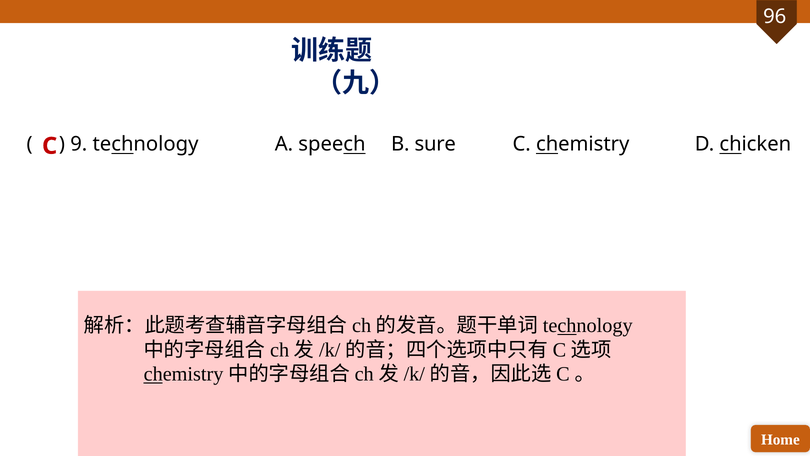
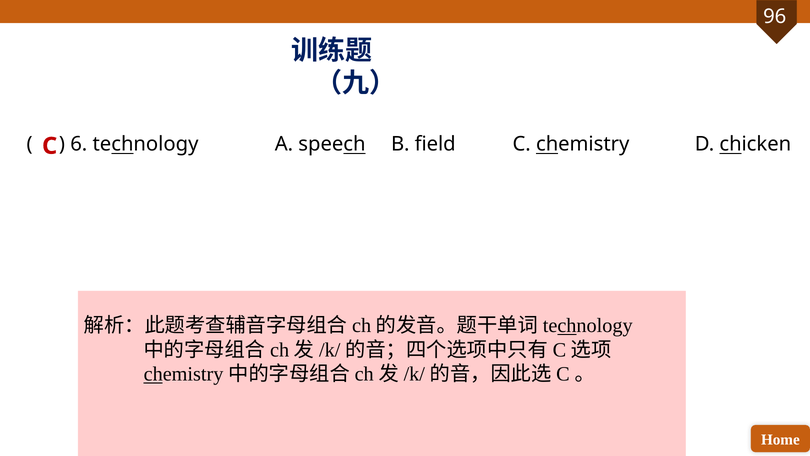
9: 9 -> 6 (79, 144)
sure: sure -> field (435, 144)
